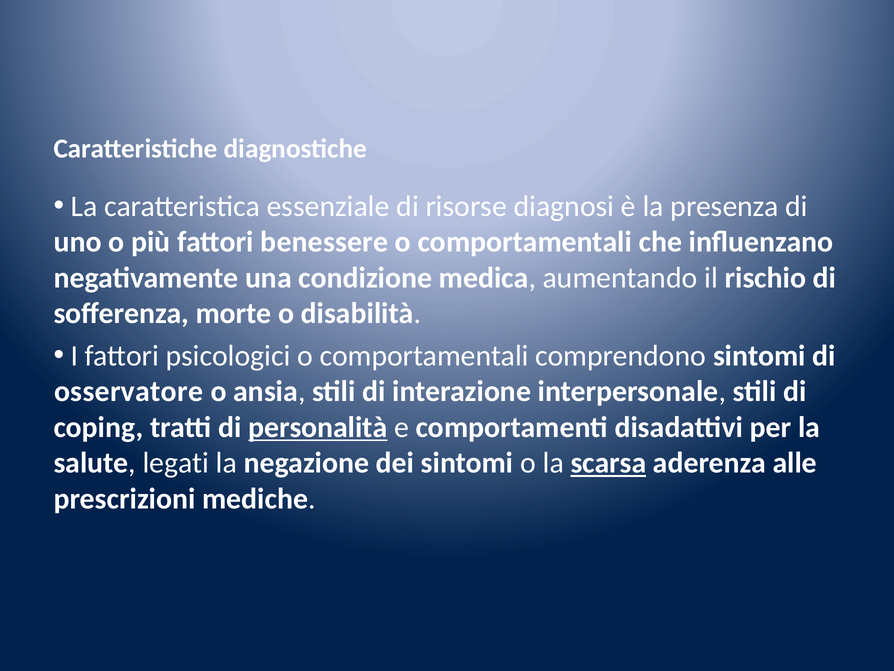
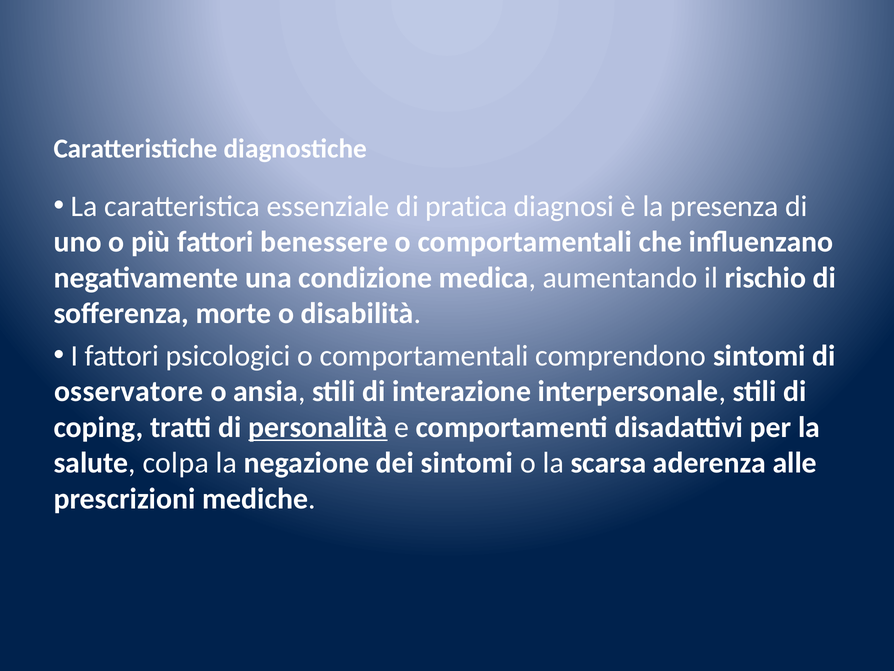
risorse: risorse -> pratica (466, 206)
legati: legati -> colpa (176, 463)
scarsa underline: present -> none (608, 463)
